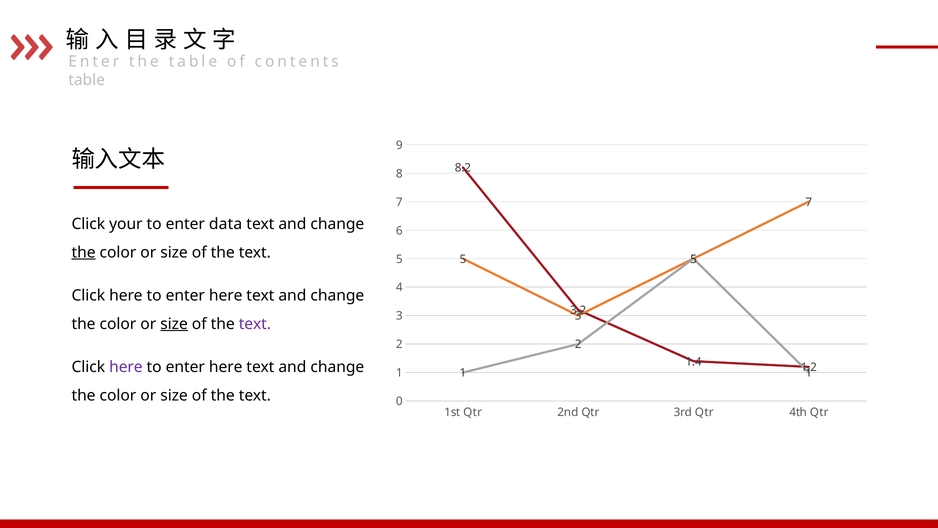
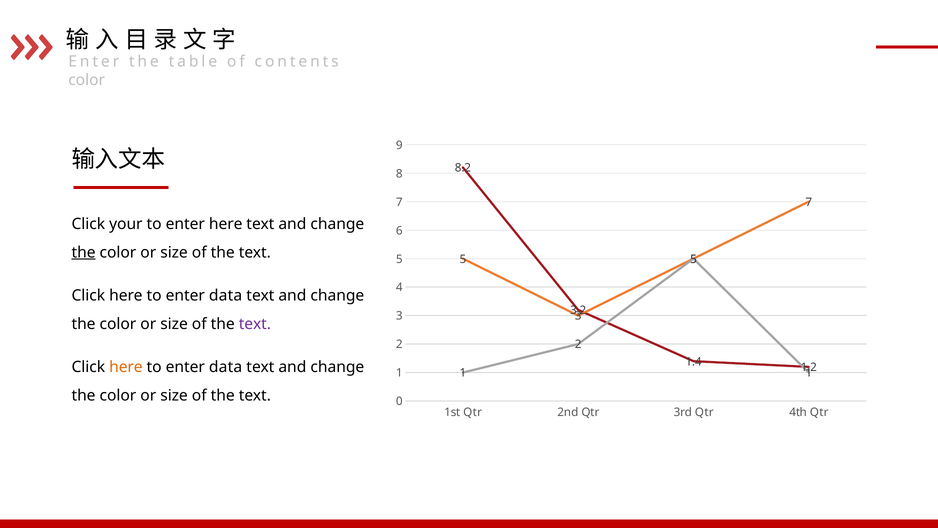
table: table -> color (87, 80)
enter data: data -> here (226, 224)
here: here -> data (226, 296)
size underline: present -> none (174, 324)
here colour: purple -> orange (126, 367)
here: here -> data (226, 367)
